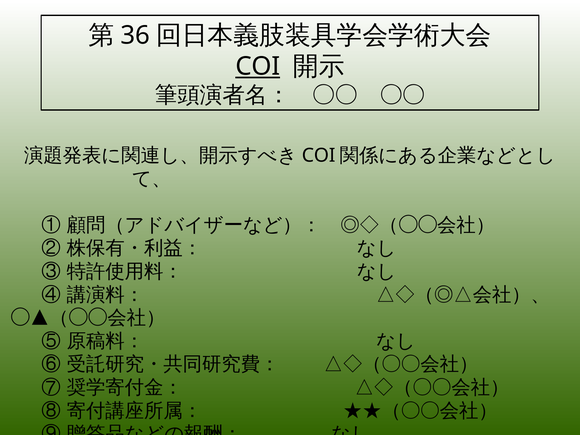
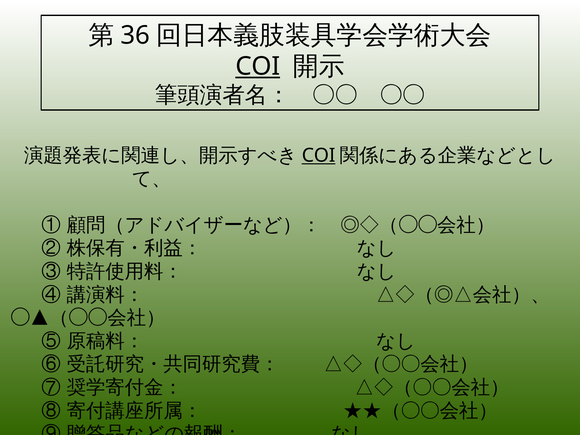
COI underline: none -> present (319, 155)
